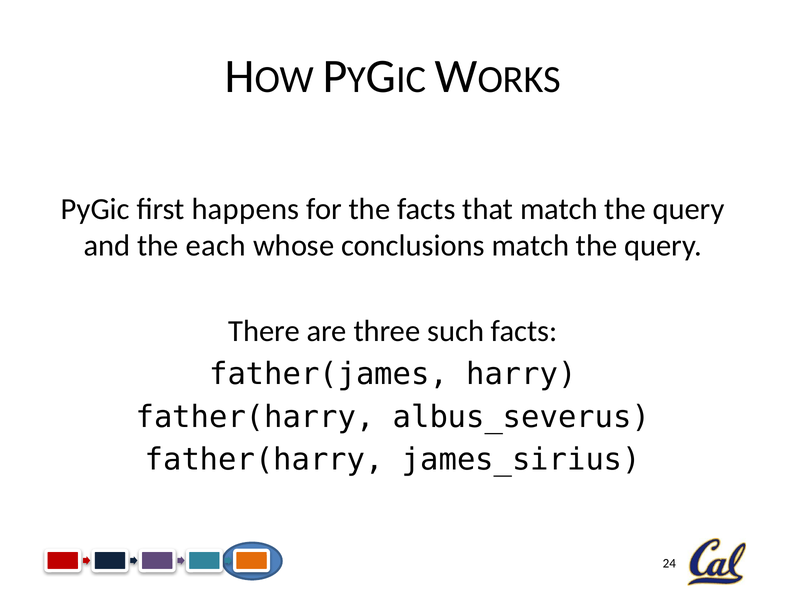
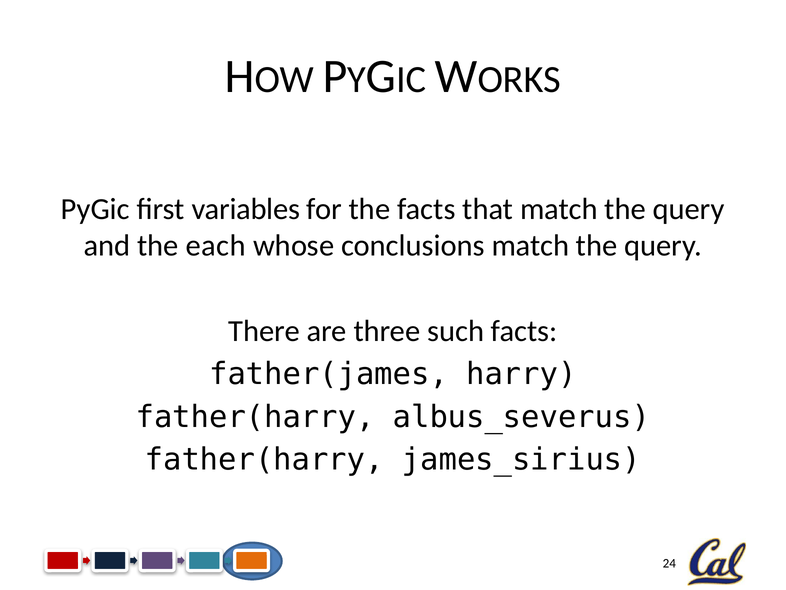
happens: happens -> variables (246, 209)
